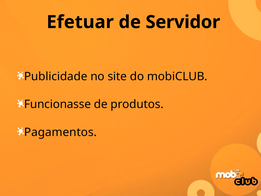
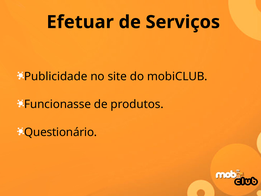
Servidor: Servidor -> Serviços (183, 22)
Pagamentos: Pagamentos -> Questionário (61, 132)
